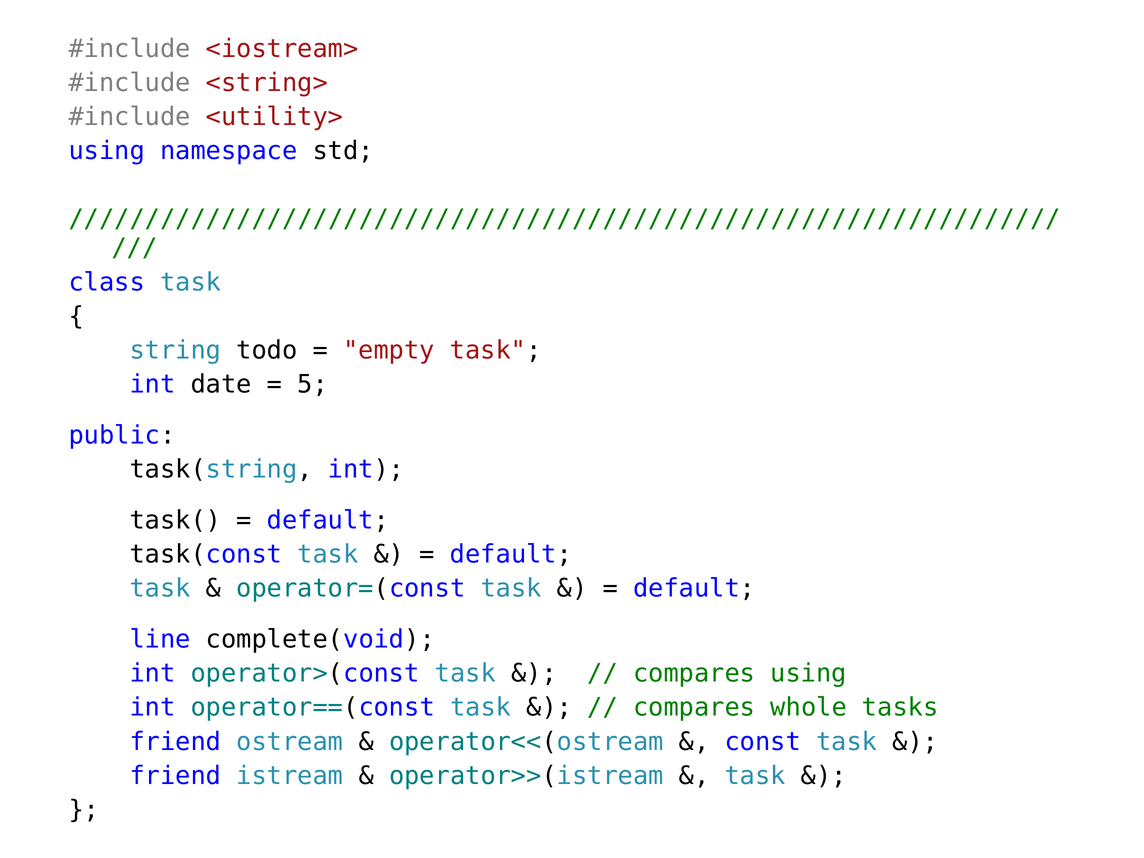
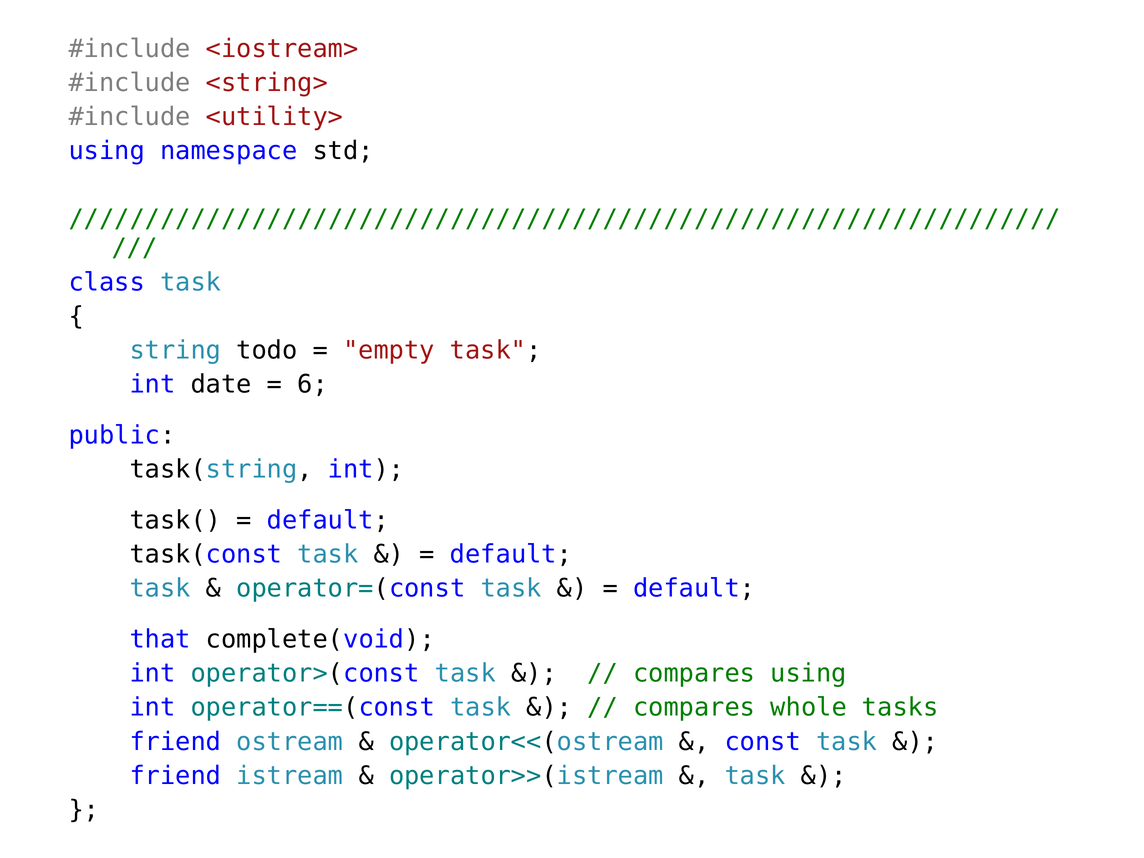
5: 5 -> 6 (313, 384)
line: line -> that (160, 640)
